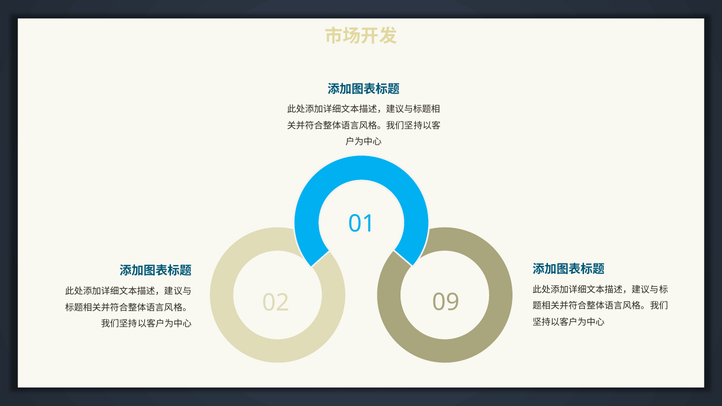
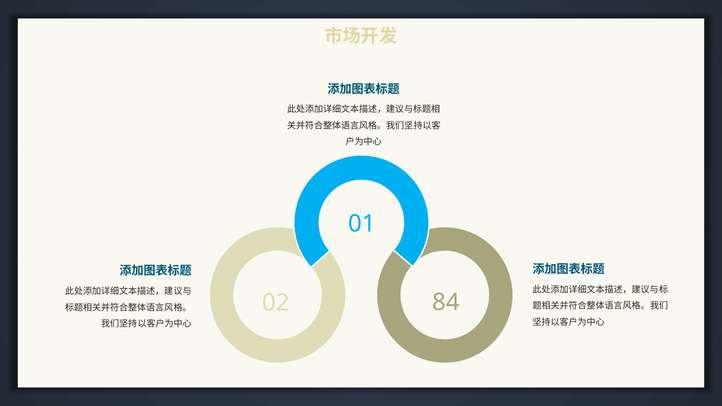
09: 09 -> 84 (446, 302)
